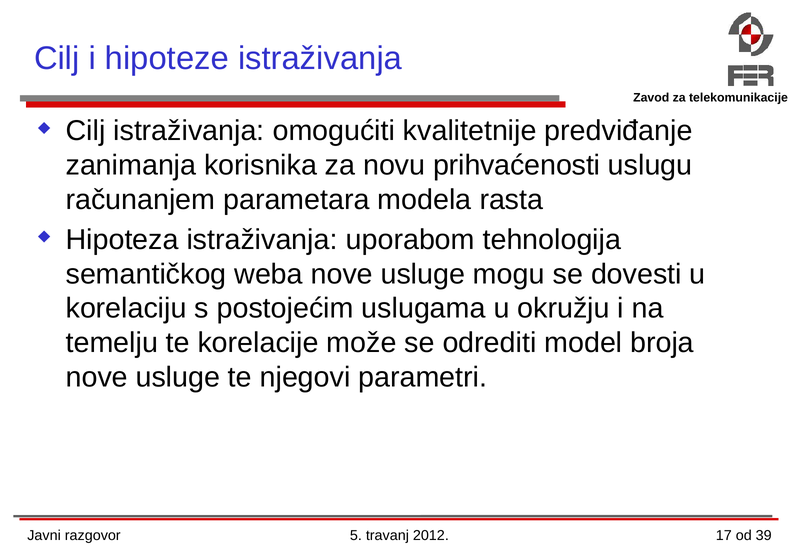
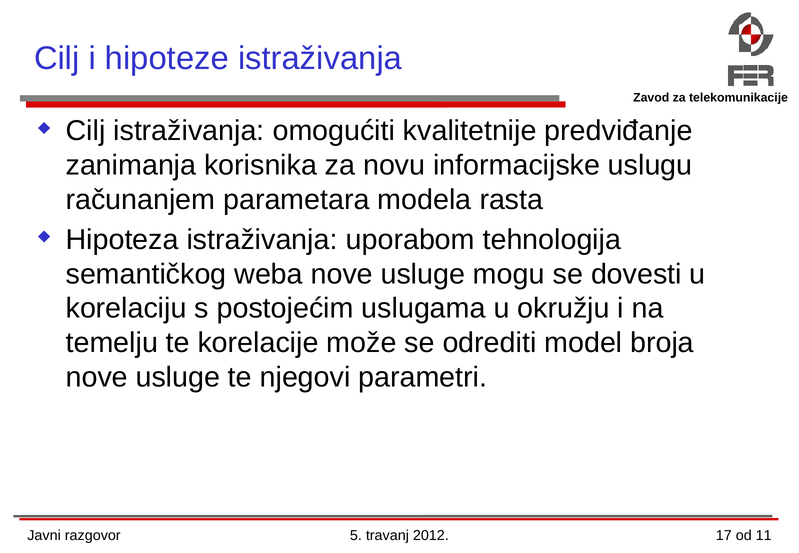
prihvaćenosti: prihvaćenosti -> informacijske (517, 165)
39: 39 -> 11 (764, 536)
